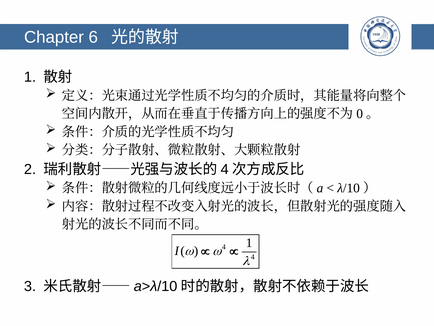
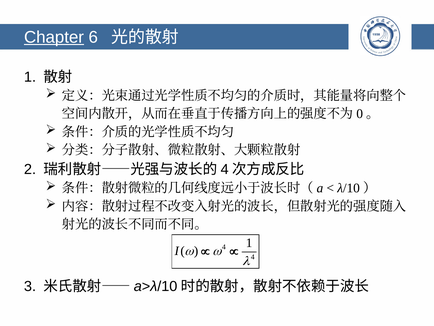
Chapter underline: none -> present (54, 37)
